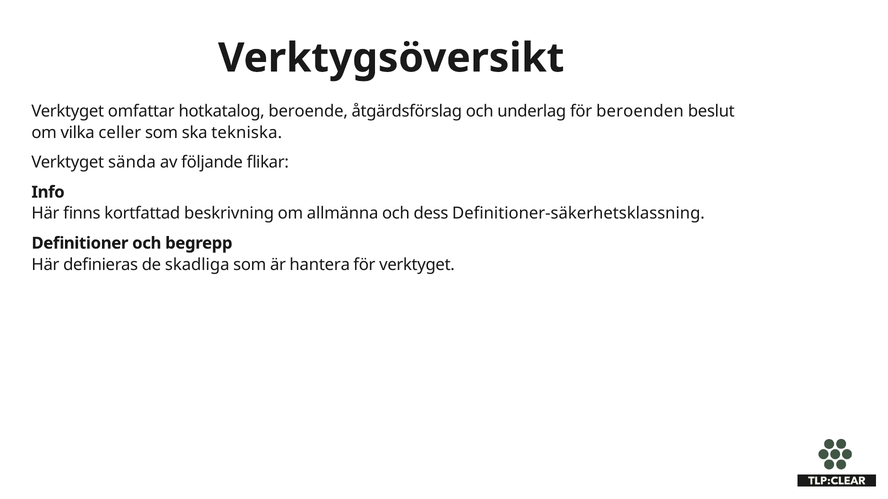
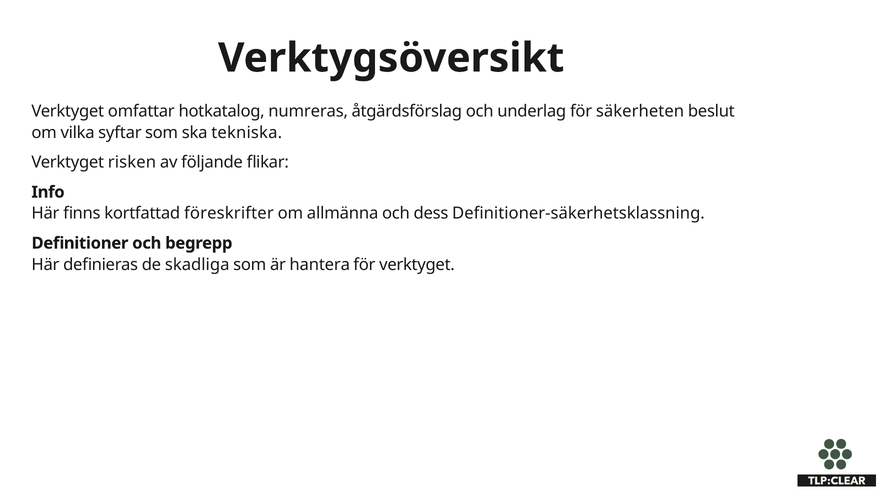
beroende: beroende -> numreras (308, 112)
beroenden: beroenden -> säkerheten (640, 112)
celler: celler -> syftar (120, 133)
sända: sända -> risken (132, 163)
beskrivning: beskrivning -> föreskrifter (229, 214)
